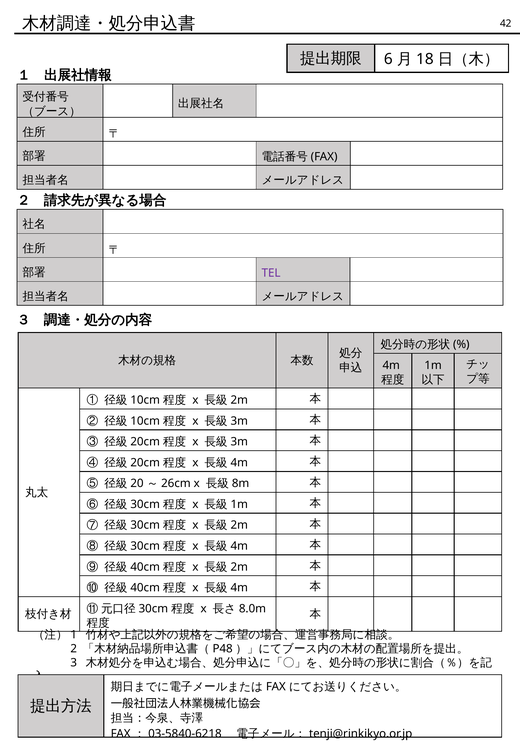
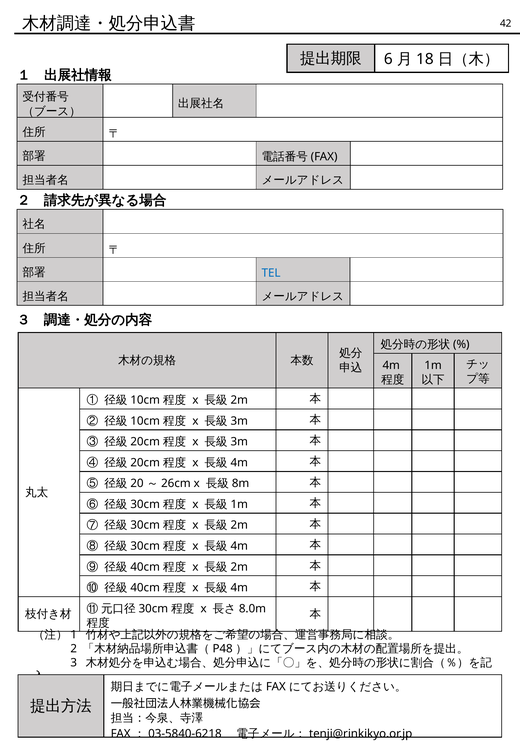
TEL colour: purple -> blue (271, 273)
